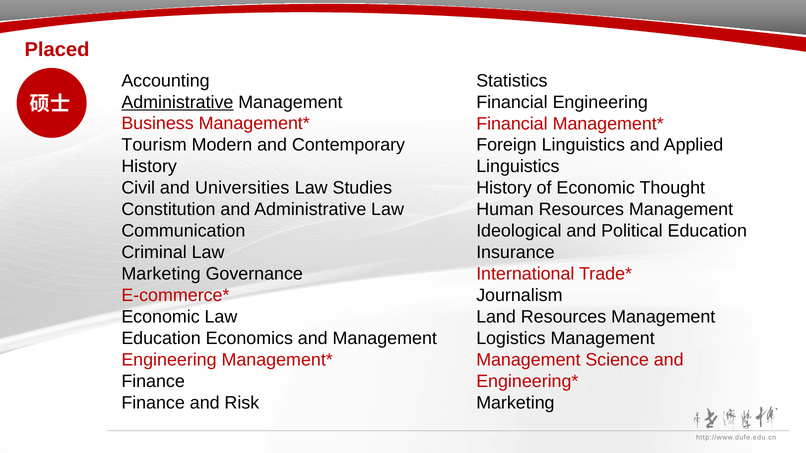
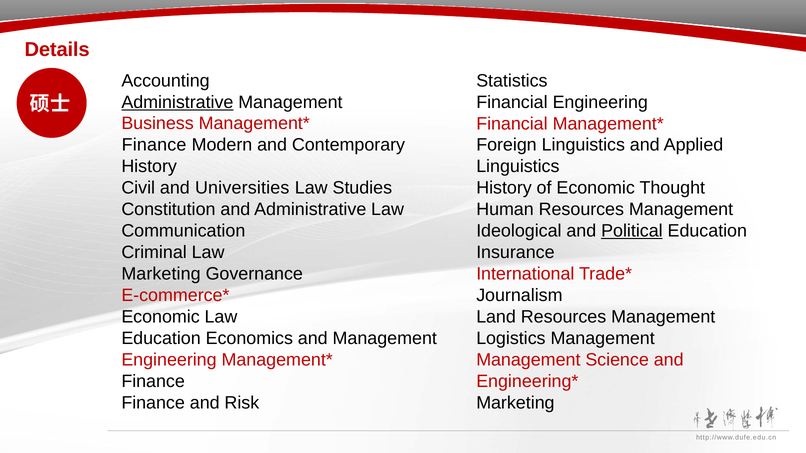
Placed: Placed -> Details (57, 50)
Tourism: Tourism -> Finance (154, 145)
Political underline: none -> present (632, 231)
